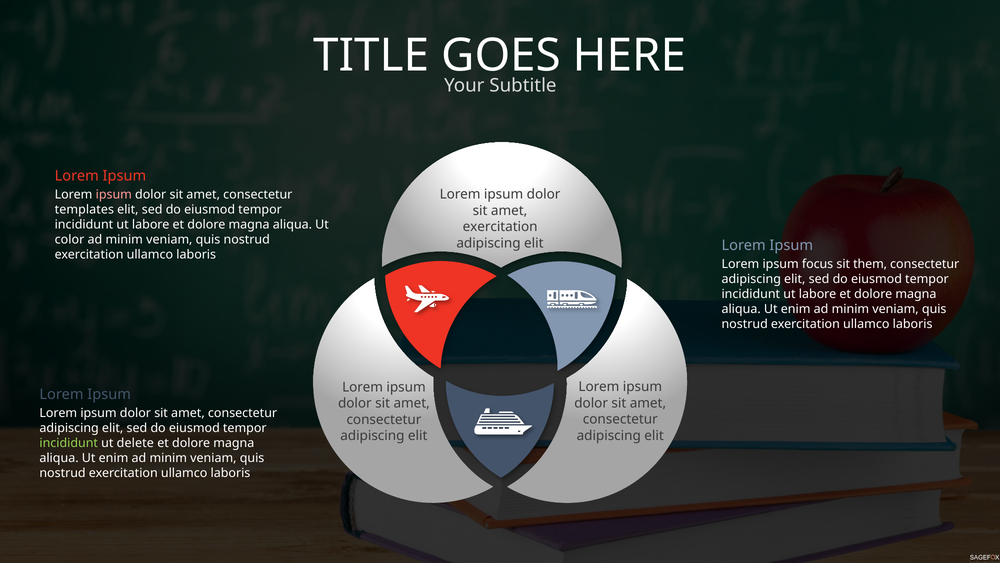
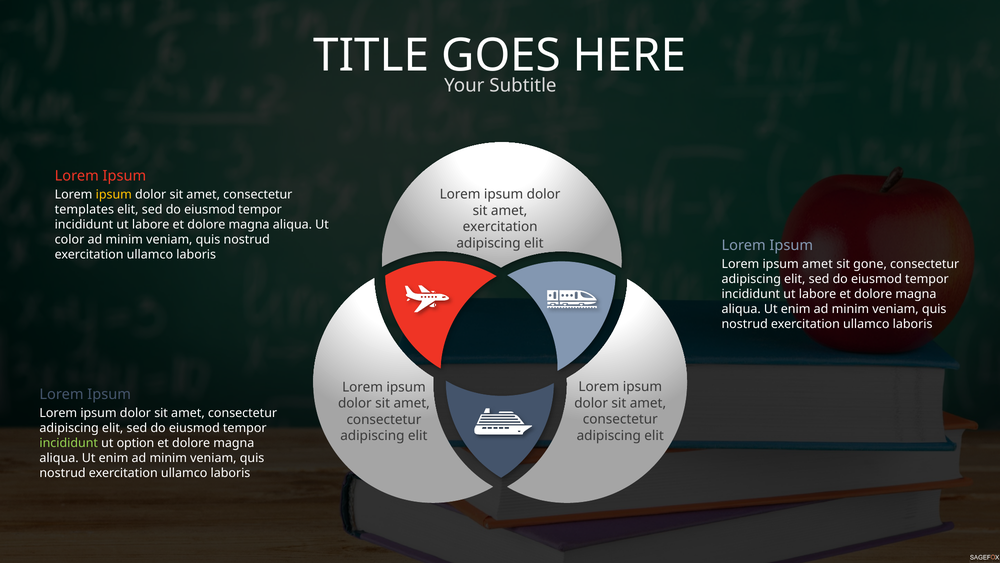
ipsum colour: pink -> yellow (114, 194)
ipsum focus: focus -> amet (817, 264)
them: them -> gone (870, 264)
delete: delete -> option (135, 443)
